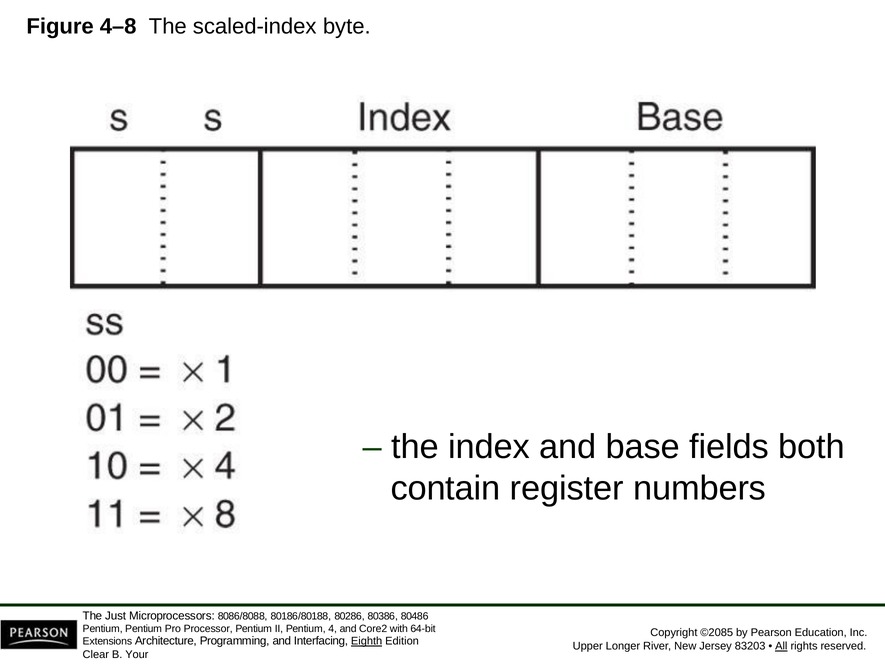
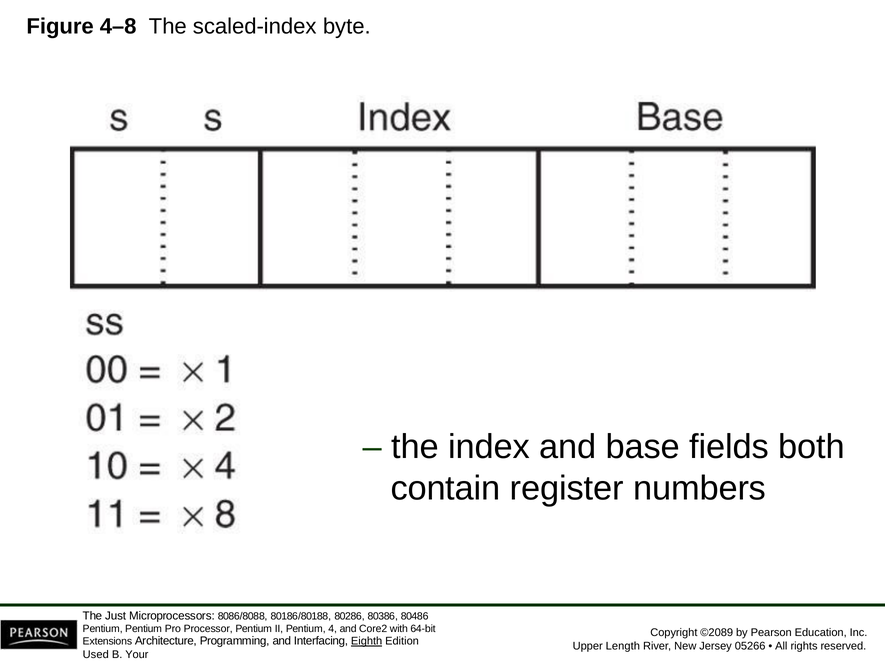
©2085: ©2085 -> ©2089 (717, 632)
Longer: Longer -> Length (623, 646)
83203: 83203 -> 05266 (750, 646)
All underline: present -> none (781, 646)
Clear: Clear -> Used (96, 655)
